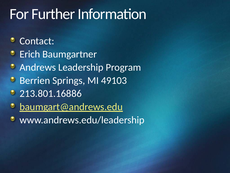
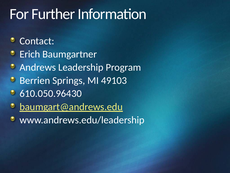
213.801.16886: 213.801.16886 -> 610.050.96430 (51, 93)
